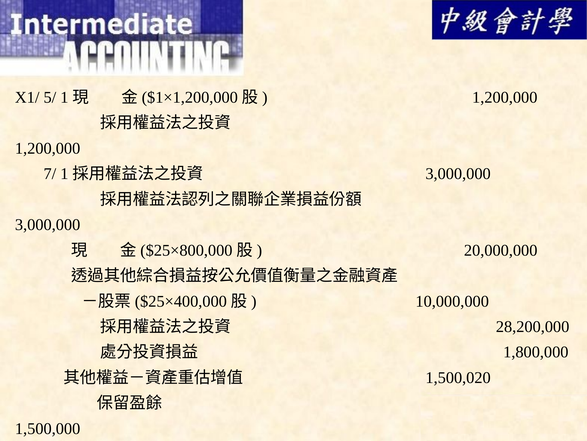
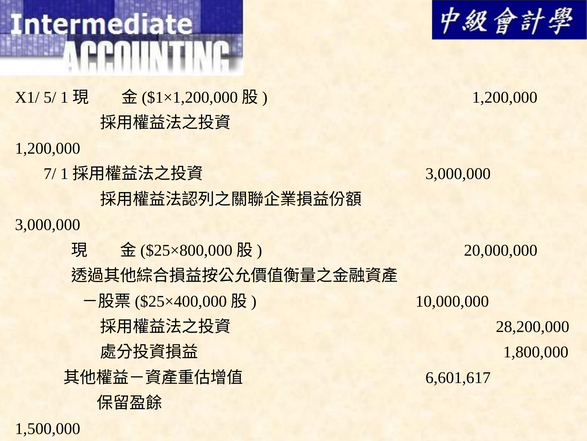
1,500,020: 1,500,020 -> 6,601,617 (458, 377)
